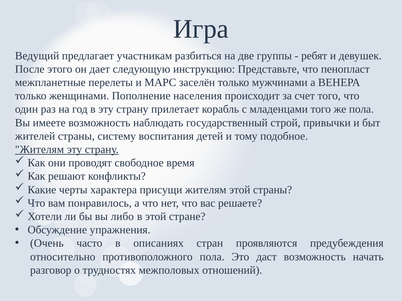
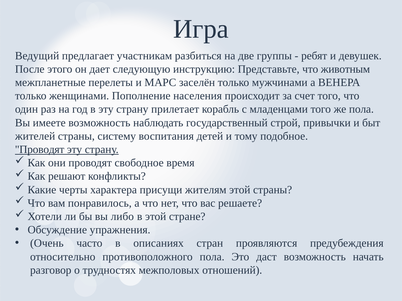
пенопласт: пенопласт -> животным (345, 69)
Жителям: Жителям -> Проводят (40, 150)
